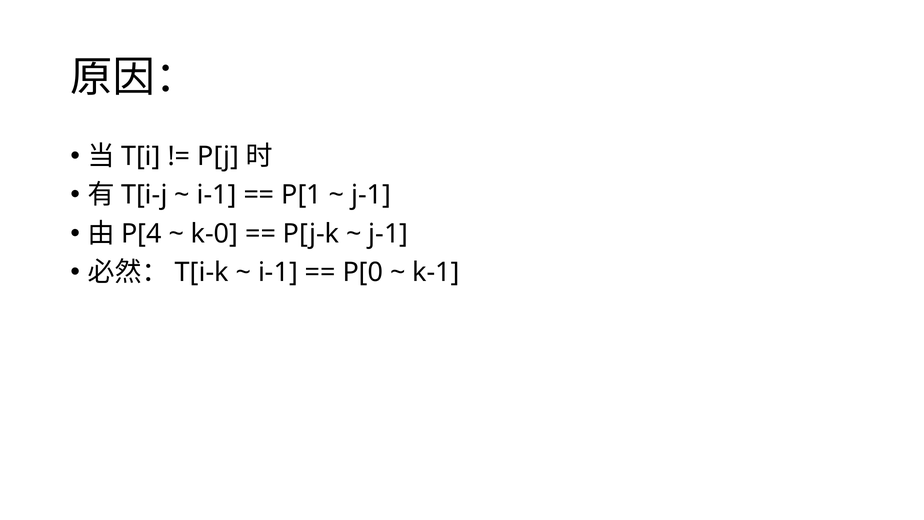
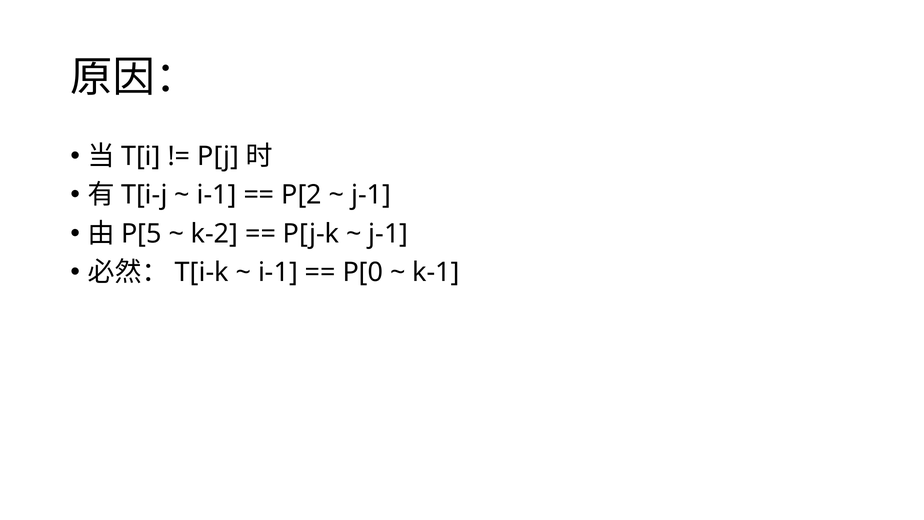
P[1: P[1 -> P[2 (302, 195)
P[4: P[4 -> P[5 (141, 234)
k-0: k-0 -> k-2 (215, 234)
